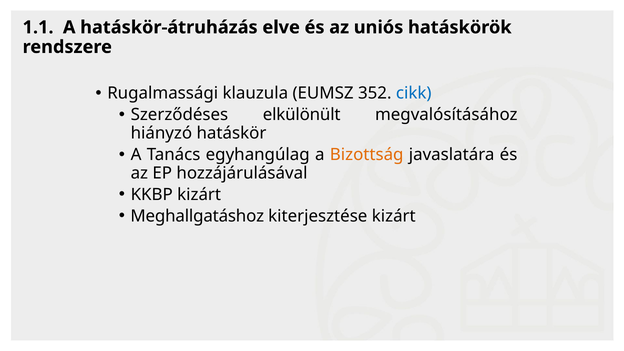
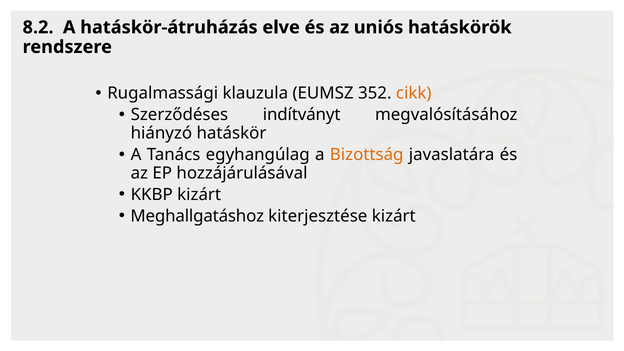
1.1: 1.1 -> 8.2 (38, 27)
cikk colour: blue -> orange (414, 93)
elkülönült: elkülönült -> indítványt (302, 115)
